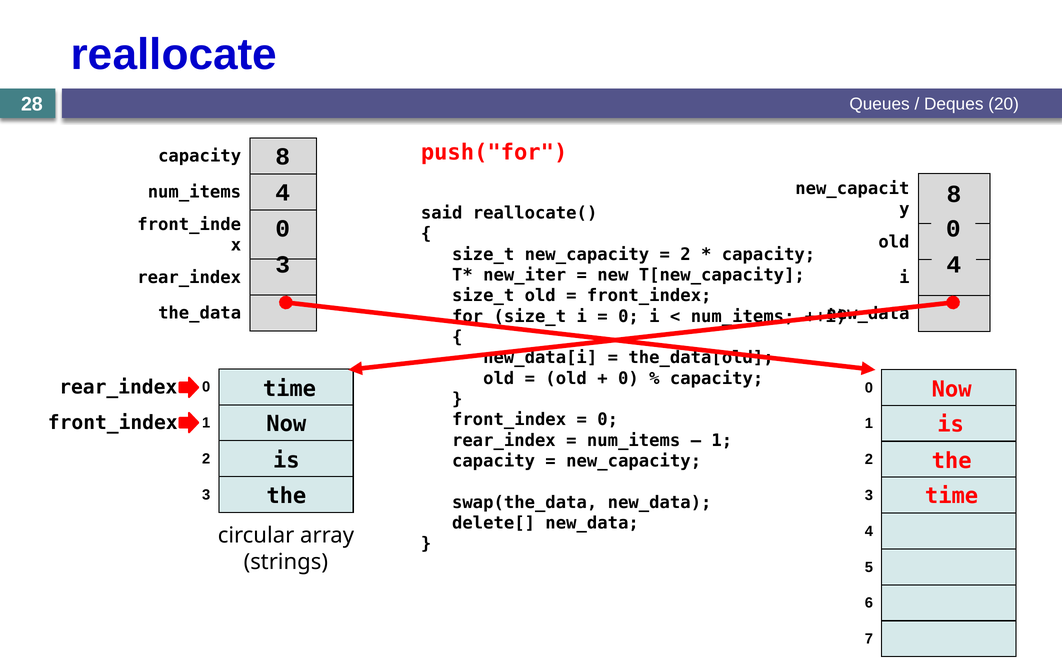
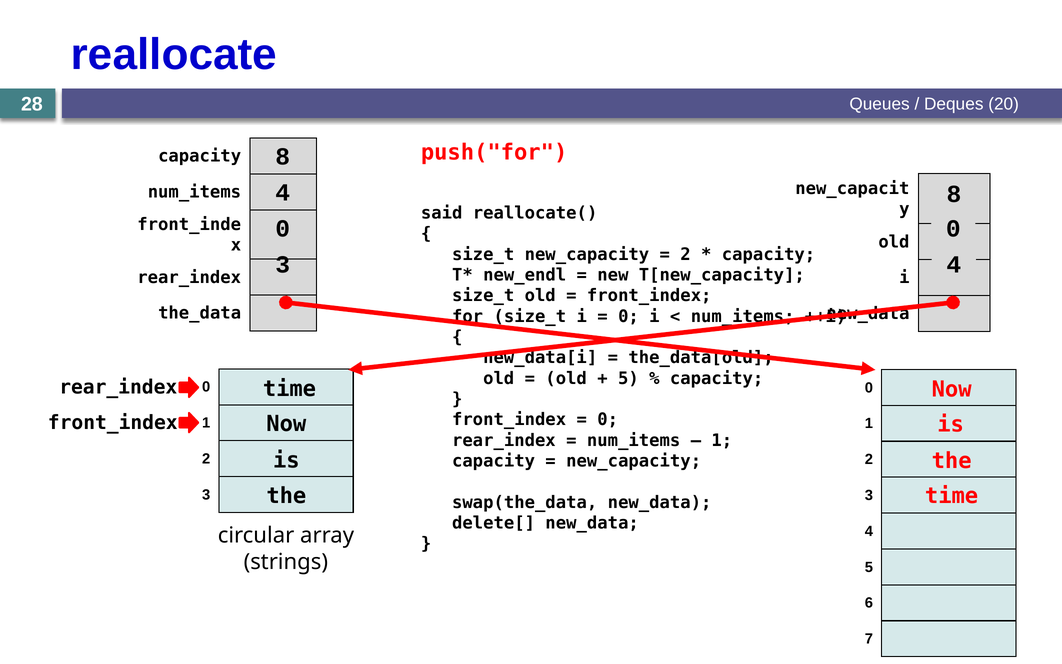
new_iter: new_iter -> new_endl (525, 275)
0: 0 -> 5 (628, 378)
